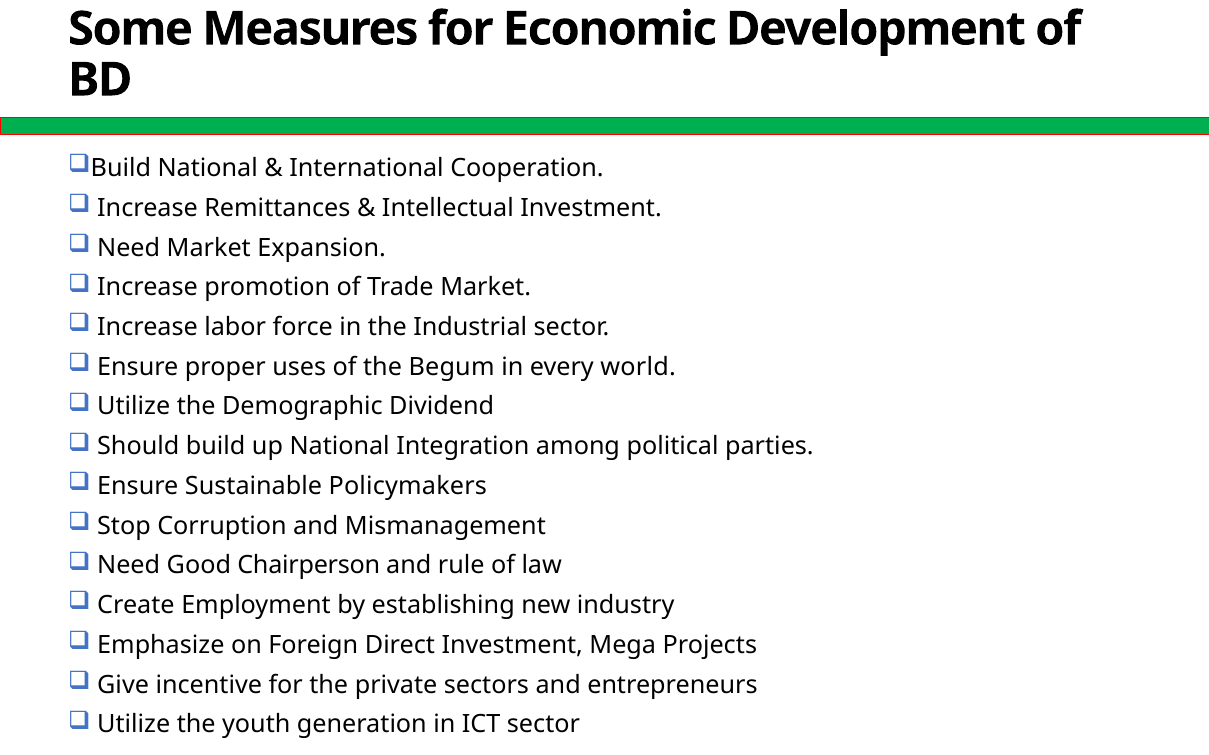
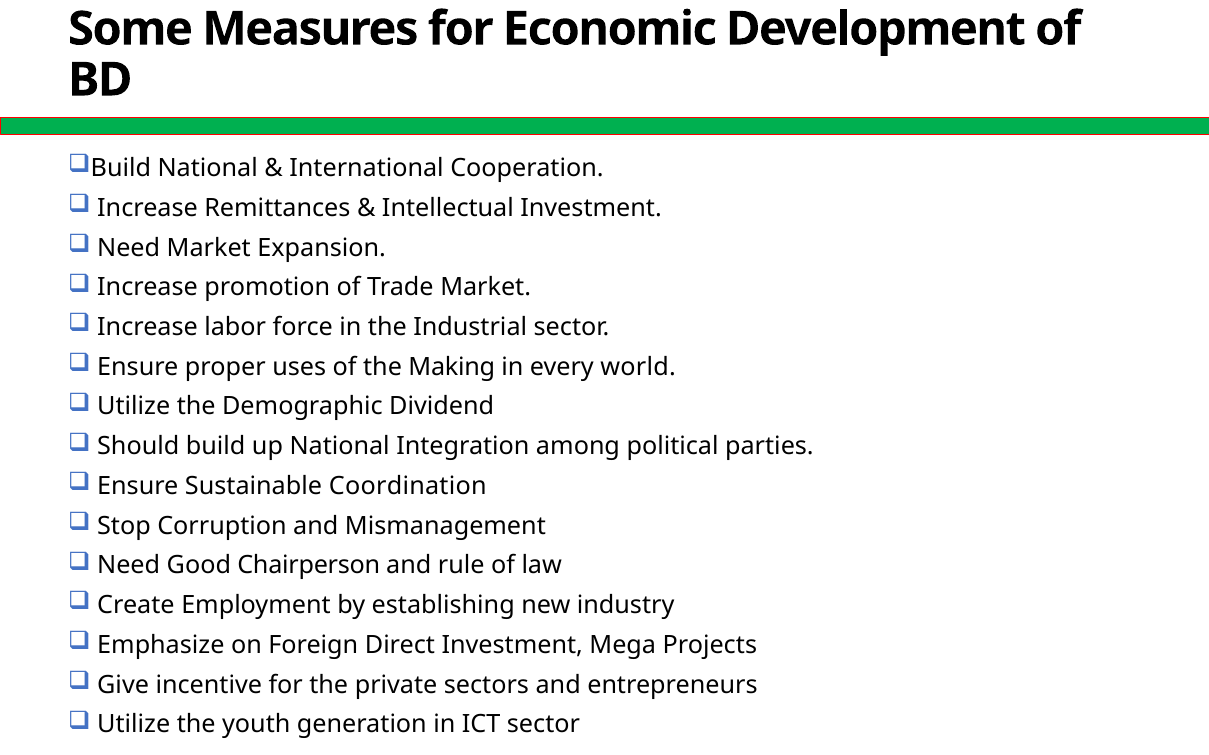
Begum: Begum -> Making (452, 367)
Policymakers: Policymakers -> Coordination (408, 487)
